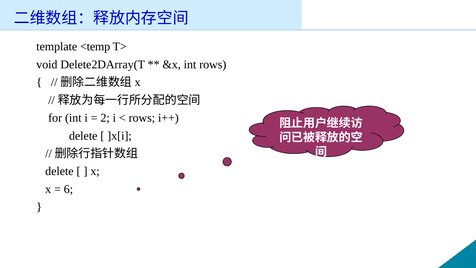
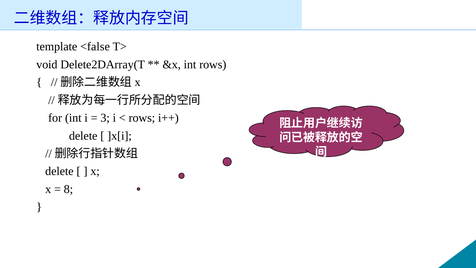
<temp: <temp -> <false (95, 47)
2: 2 -> 3 (105, 118)
6: 6 -> 8 (68, 189)
